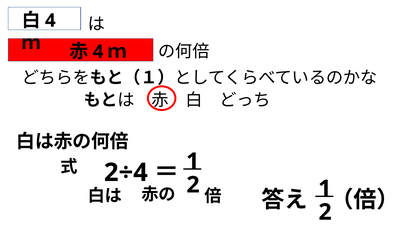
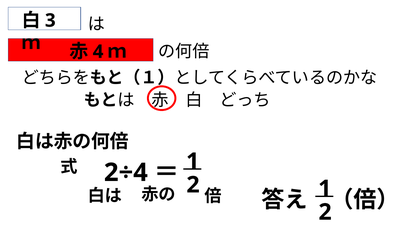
4: 4 -> 3 (50, 21)
